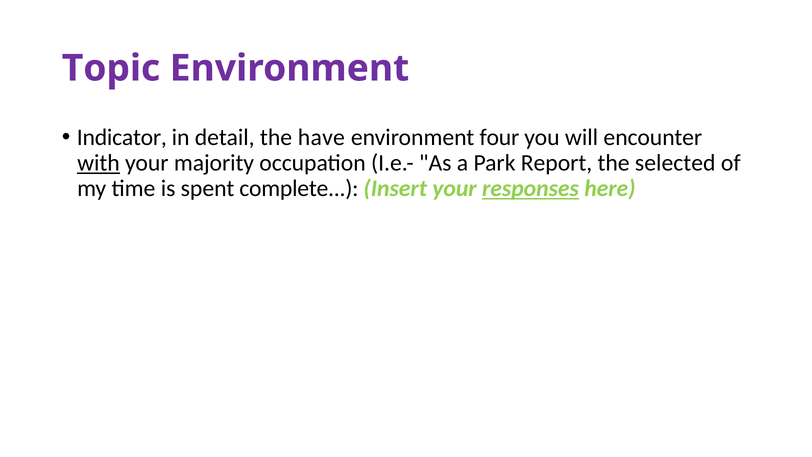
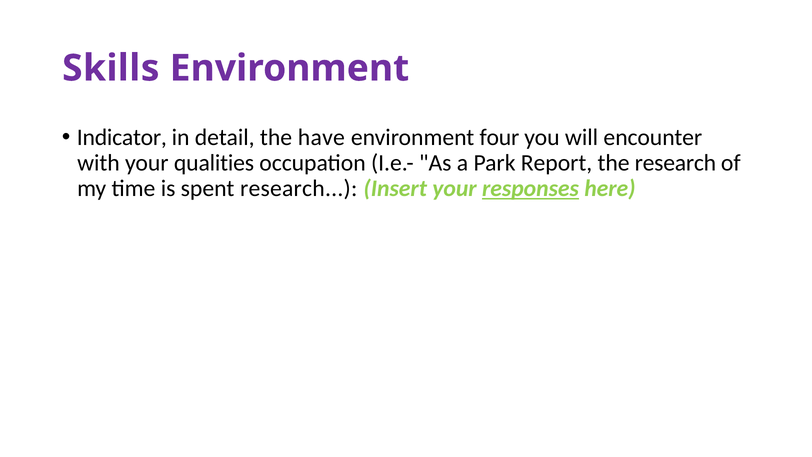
Topic: Topic -> Skills (111, 68)
with underline: present -> none (98, 163)
majority: majority -> qualities (214, 163)
the selected: selected -> research (675, 163)
spent complete: complete -> research (299, 188)
